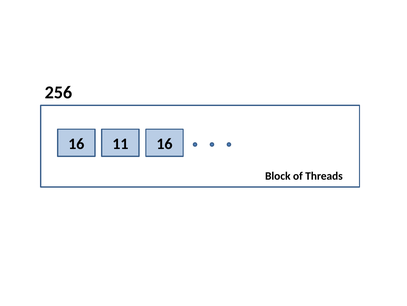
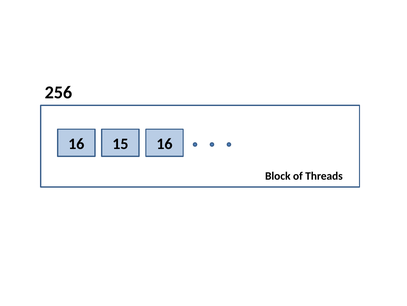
11: 11 -> 15 (120, 144)
